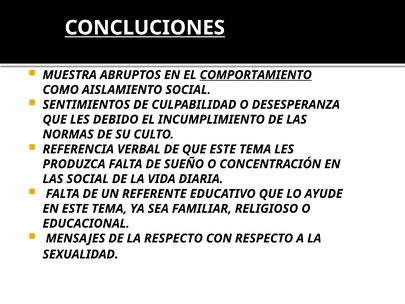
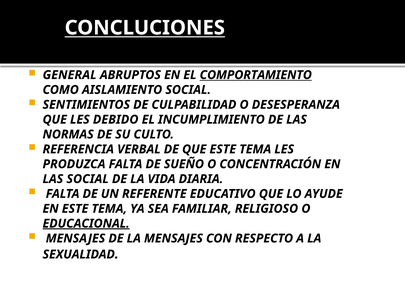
MUESTRA: MUESTRA -> GENERAL (70, 75)
EDUCACIONAL underline: none -> present (86, 223)
LA RESPECTO: RESPECTO -> MENSAJES (173, 238)
